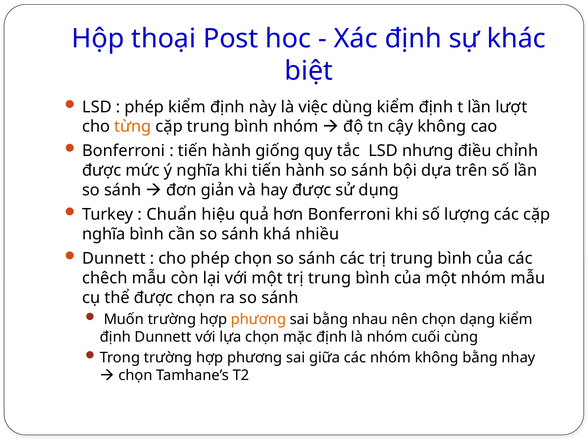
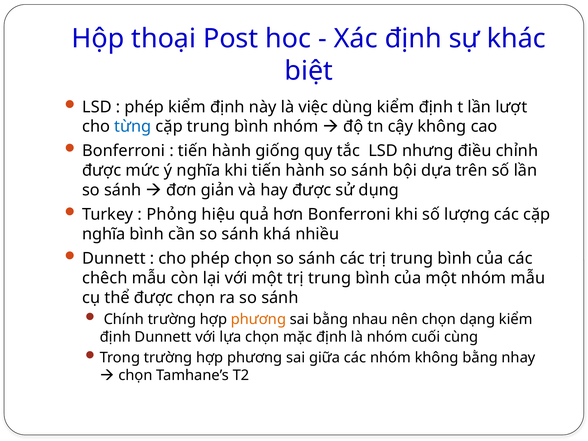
từng colour: orange -> blue (133, 127)
Chuẩn: Chuẩn -> Phỏng (172, 214)
Muốn: Muốn -> Chính (124, 319)
